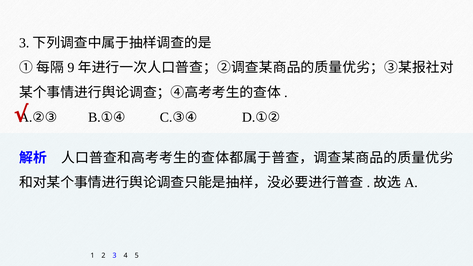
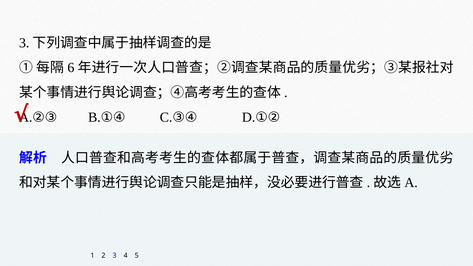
9: 9 -> 6 (71, 68)
